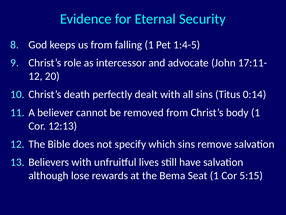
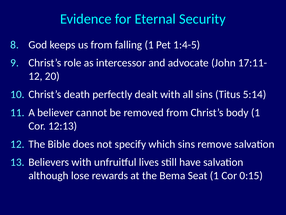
0:14: 0:14 -> 5:14 (255, 94)
5:15: 5:15 -> 0:15 (251, 175)
